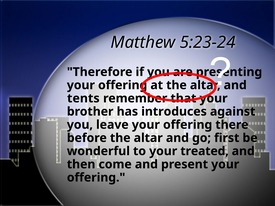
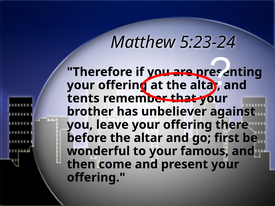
introduces: introduces -> unbeliever (174, 112)
treated: treated -> famous (205, 151)
